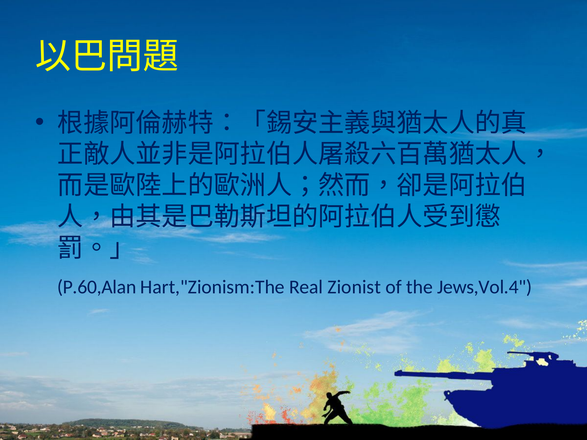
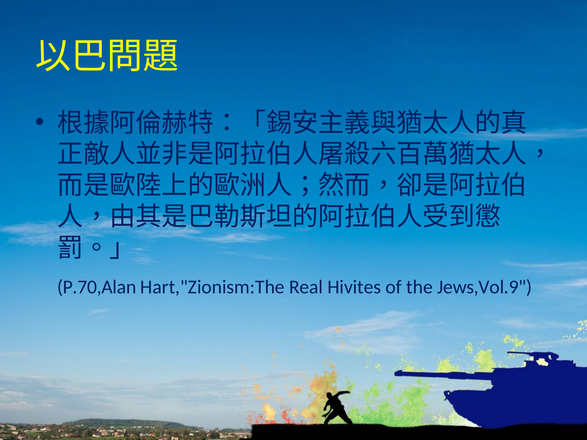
P.60,Alan: P.60,Alan -> P.70,Alan (97, 287)
Zionist: Zionist -> Hivites (354, 287)
Jews,Vol.4: Jews,Vol.4 -> Jews,Vol.9 (485, 287)
